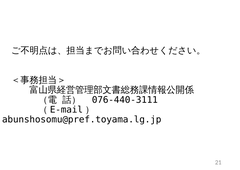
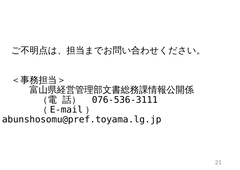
076-440-3111: 076-440-3111 -> 076-536-3111 (125, 100)
